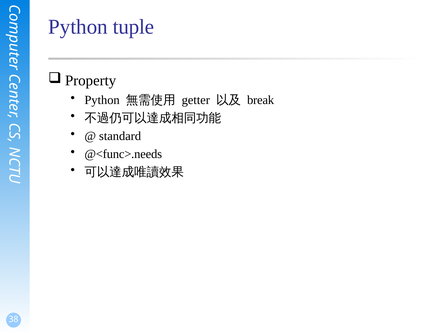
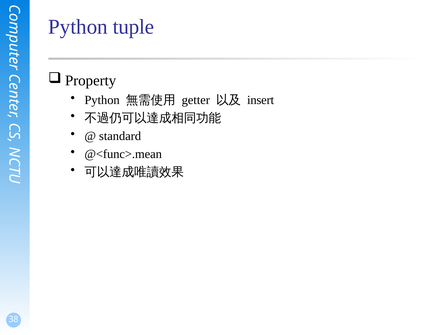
break: break -> insert (261, 100)
@<func>.needs: @<func>.needs -> @<func>.mean (123, 154)
